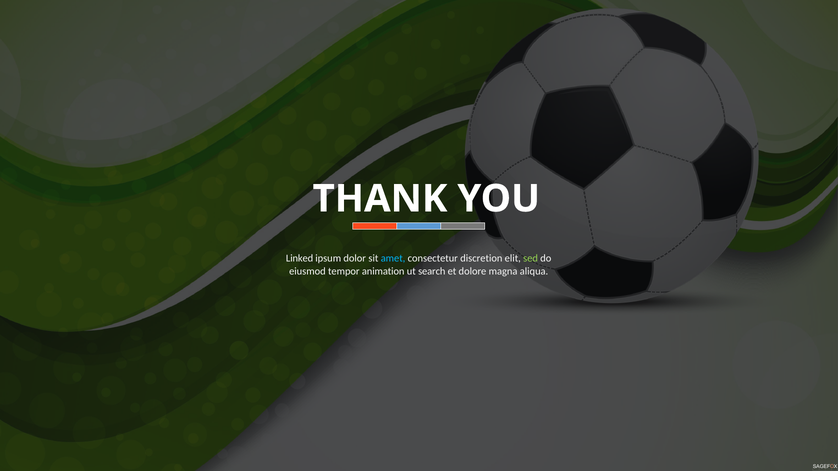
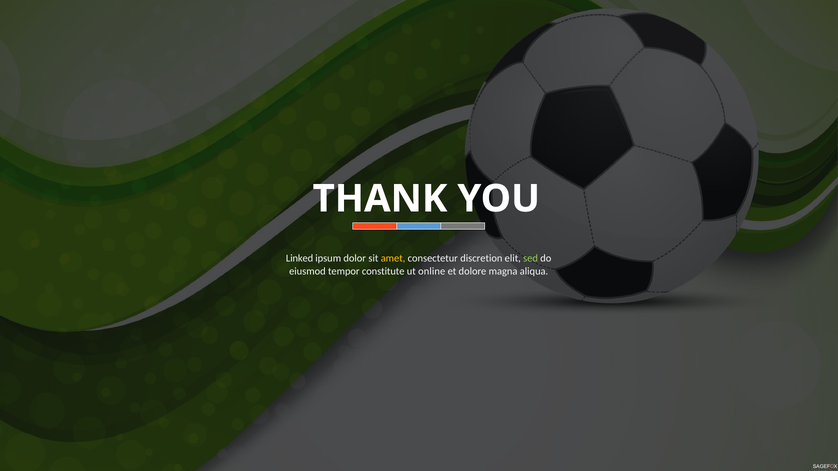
amet colour: light blue -> yellow (393, 259)
animation: animation -> constitute (383, 271)
search: search -> online (432, 271)
